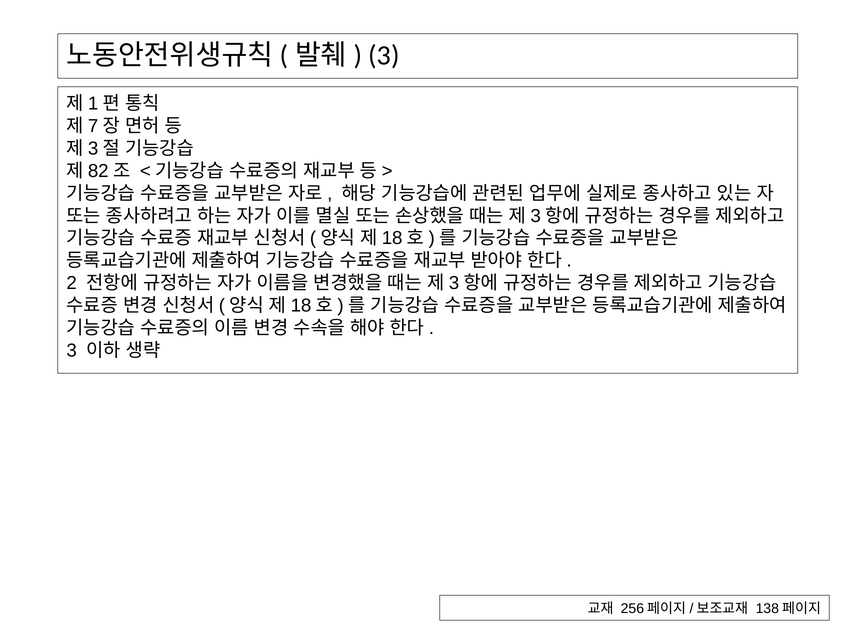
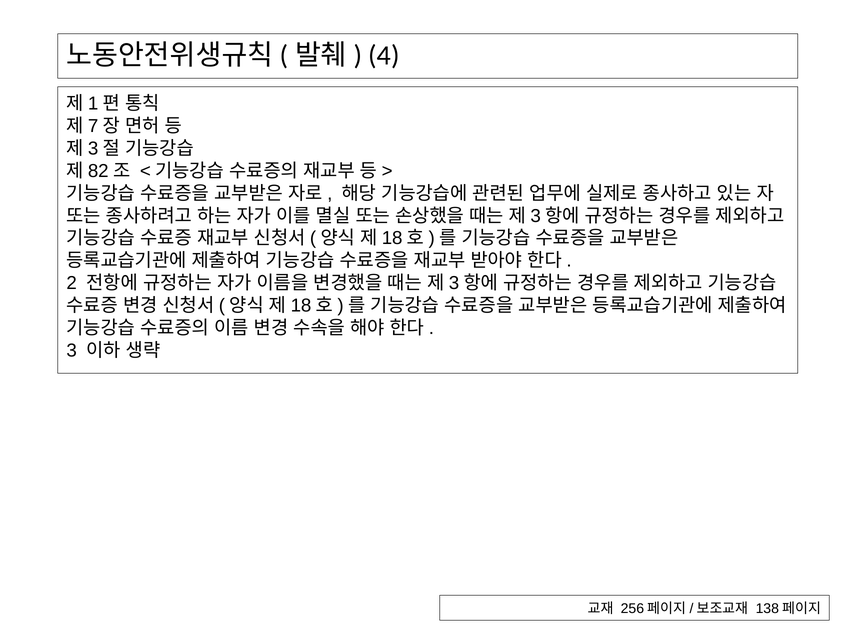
3: 3 -> 4 (384, 56)
